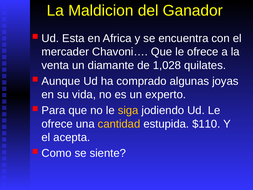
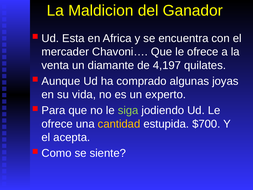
1,028: 1,028 -> 4,197 (167, 65)
siga colour: yellow -> light green (128, 110)
$110: $110 -> $700 (206, 124)
